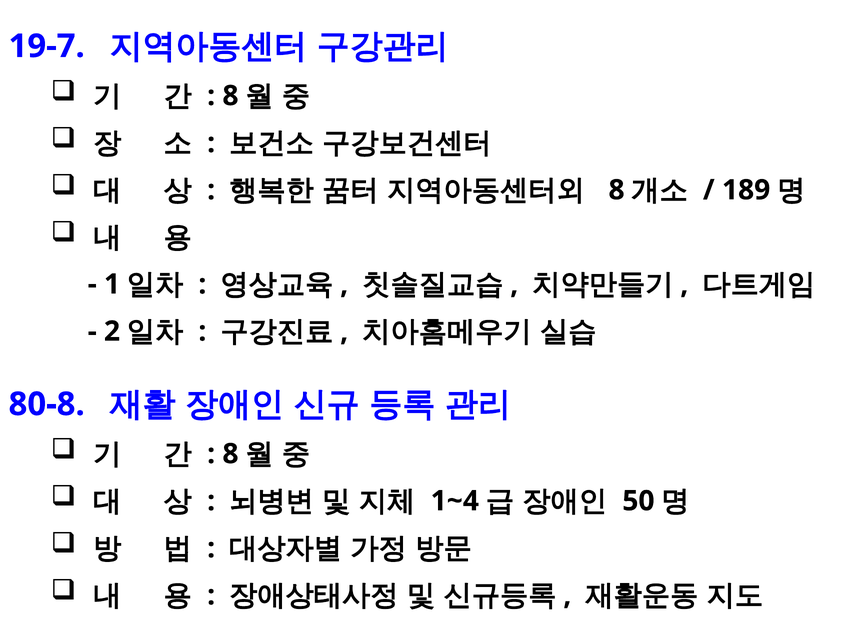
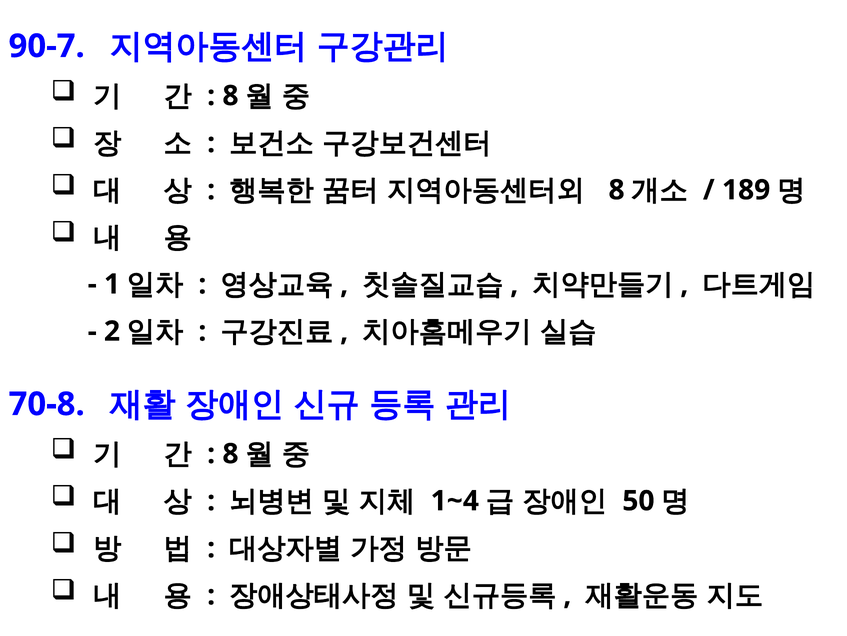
19-7: 19-7 -> 90-7 (47, 46)
80-8: 80-8 -> 70-8 (47, 404)
